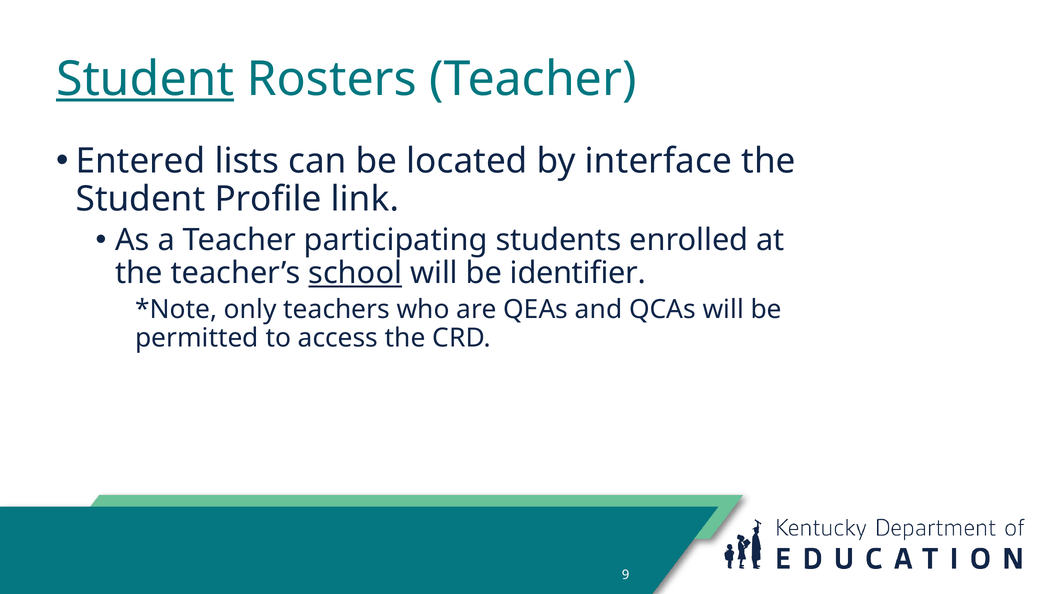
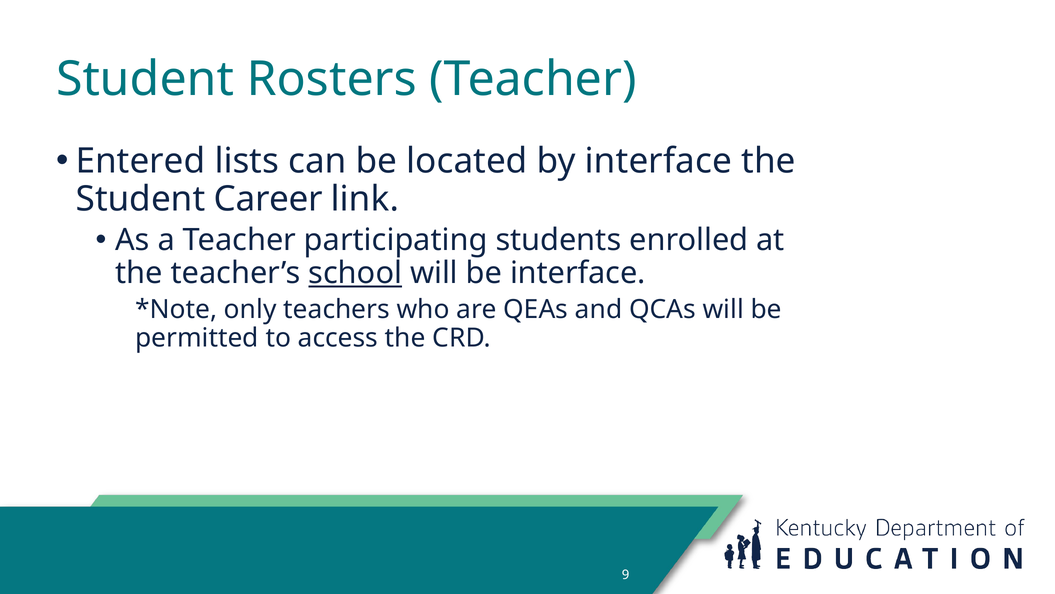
Student underline: present -> none (145, 79)
Profile: Profile -> Career (268, 199)
be identifier: identifier -> interface (578, 273)
